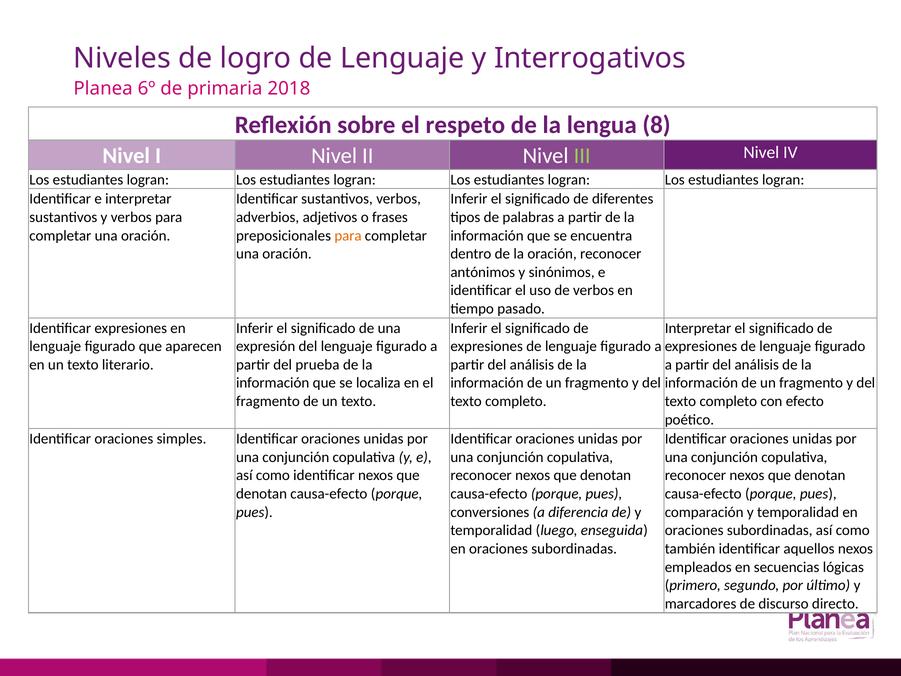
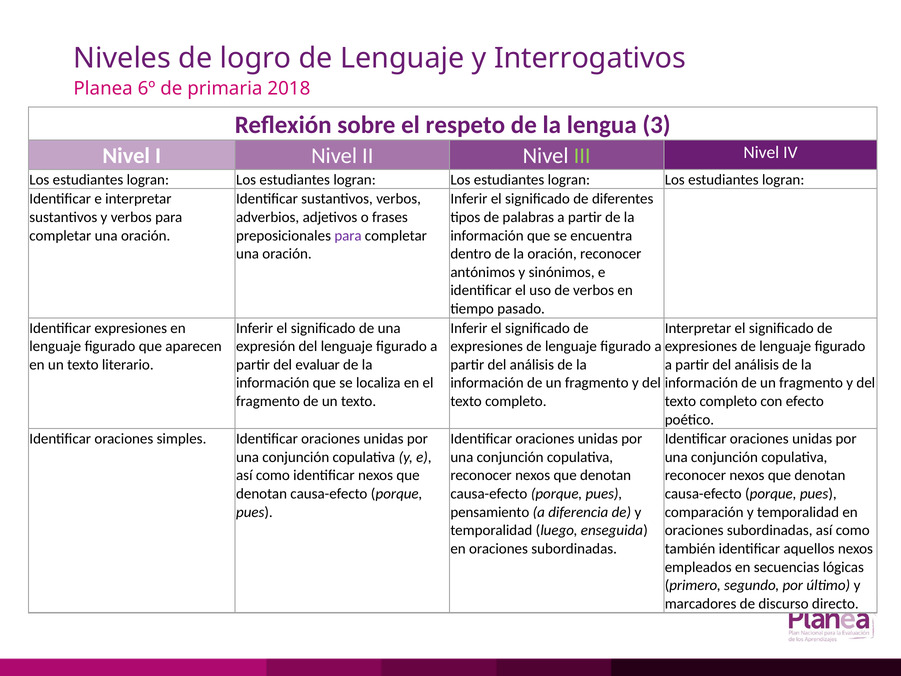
8: 8 -> 3 (656, 125)
para colour: orange -> purple (348, 235)
prueba: prueba -> evaluar (318, 365)
conversiones: conversiones -> pensamiento (490, 512)
